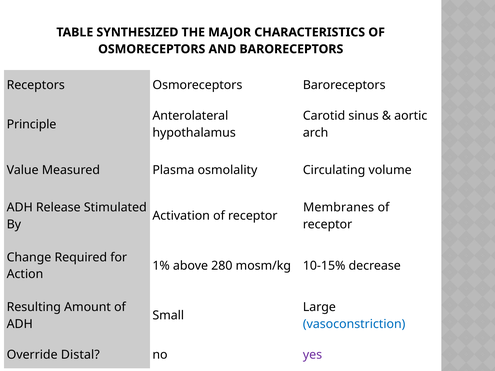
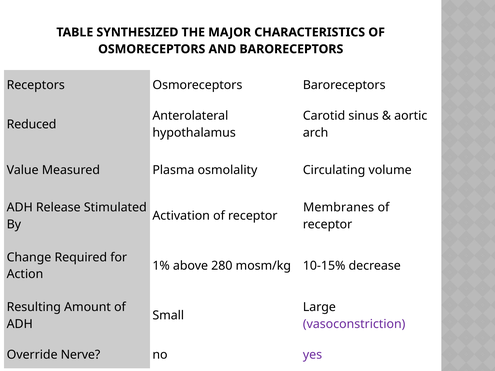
Principle: Principle -> Reduced (32, 124)
vasoconstriction colour: blue -> purple (354, 324)
Distal: Distal -> Nerve (80, 355)
